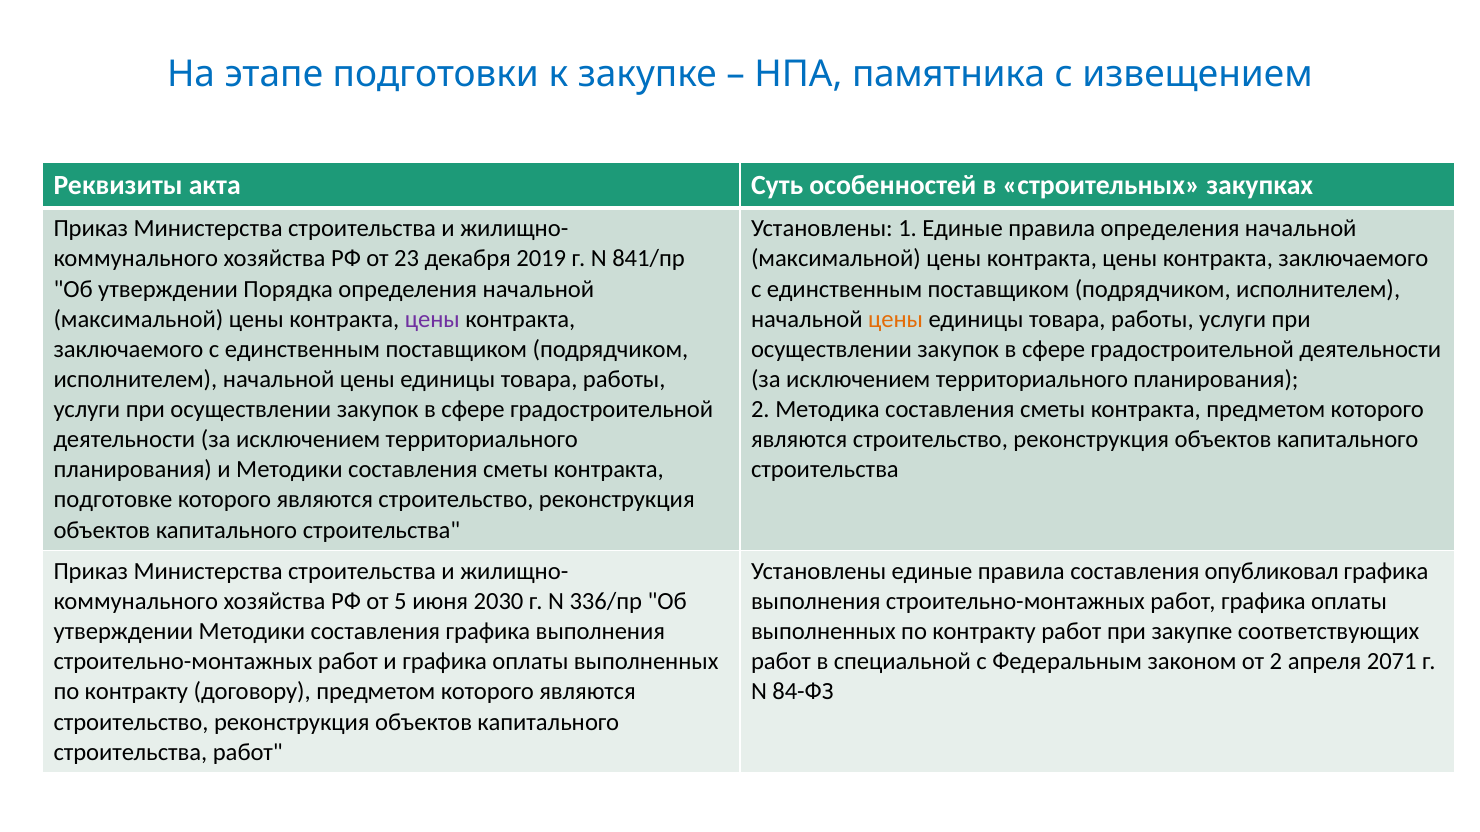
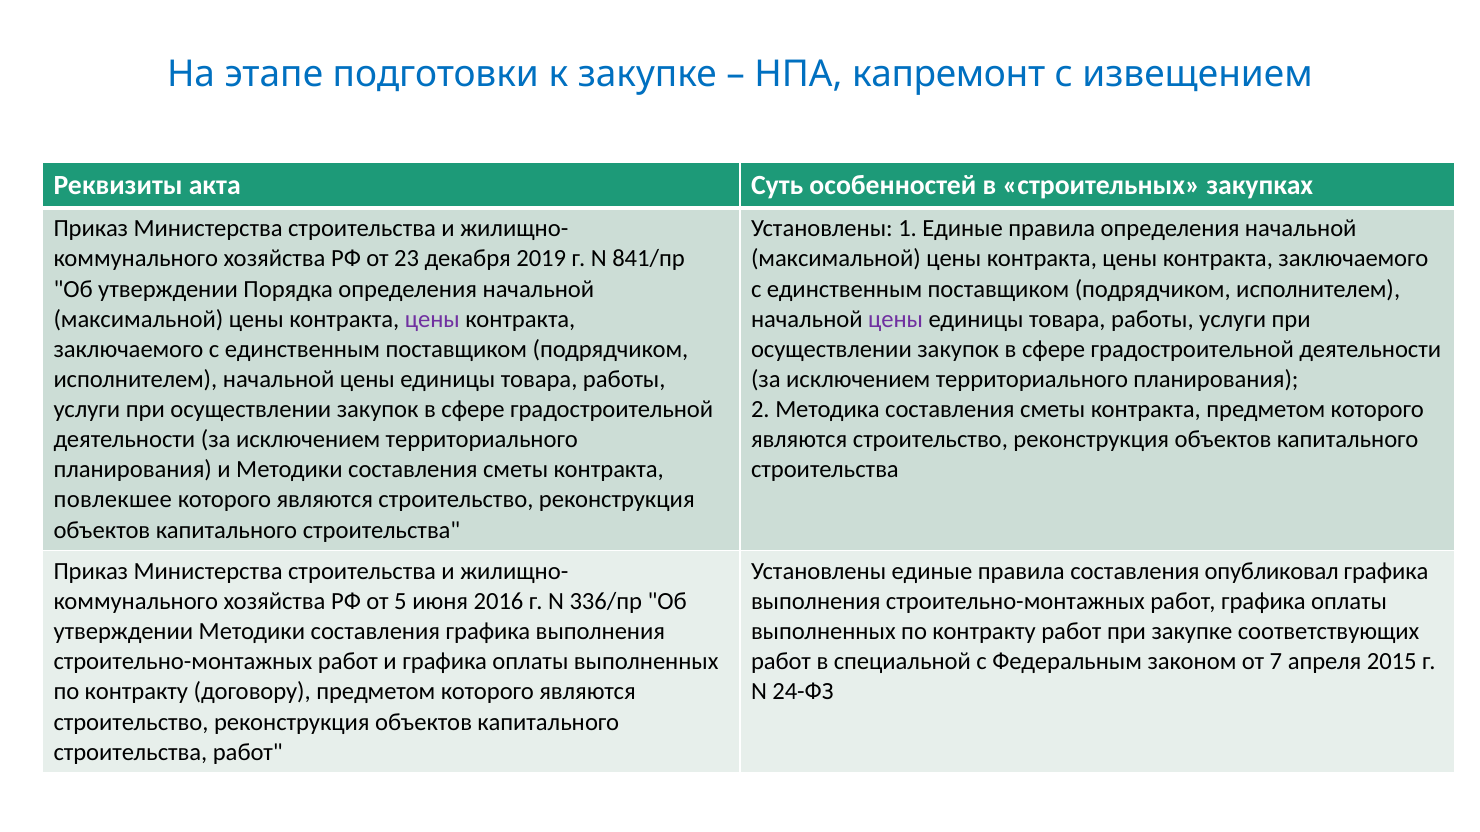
памятника: памятника -> капремонт (949, 74)
цены colour: orange -> purple (896, 319)
подготовке: подготовке -> повлекшее (113, 500)
2030: 2030 -> 2016 (499, 602)
от 2: 2 -> 7 (1276, 662)
2071: 2071 -> 2015 (1392, 662)
84-ФЗ: 84-ФЗ -> 24-ФЗ (803, 692)
